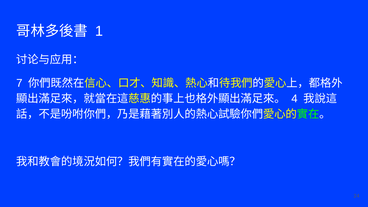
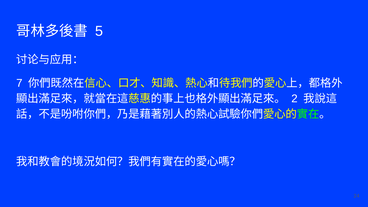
1: 1 -> 5 (99, 31)
4: 4 -> 2 (294, 99)
